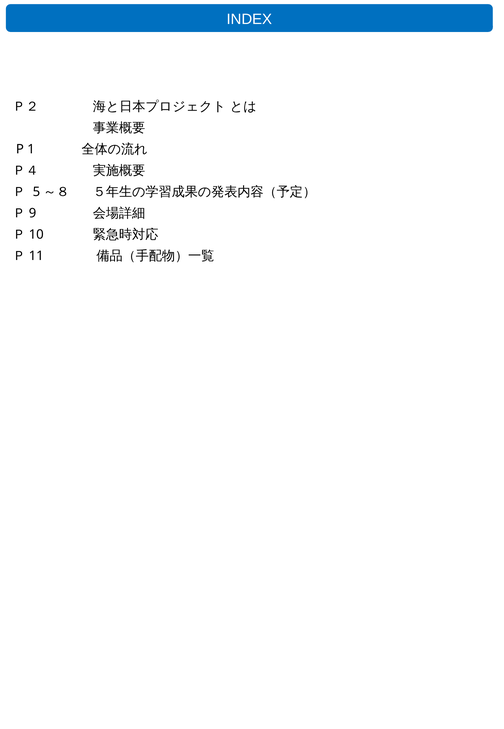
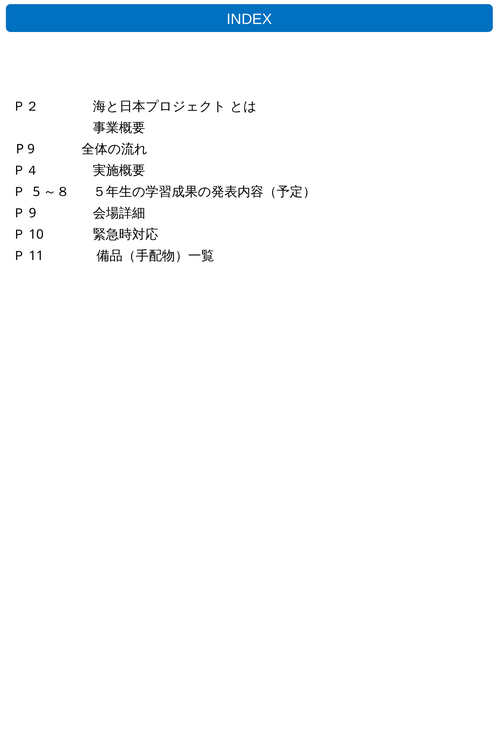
1: 1 -> 9 (31, 149)
